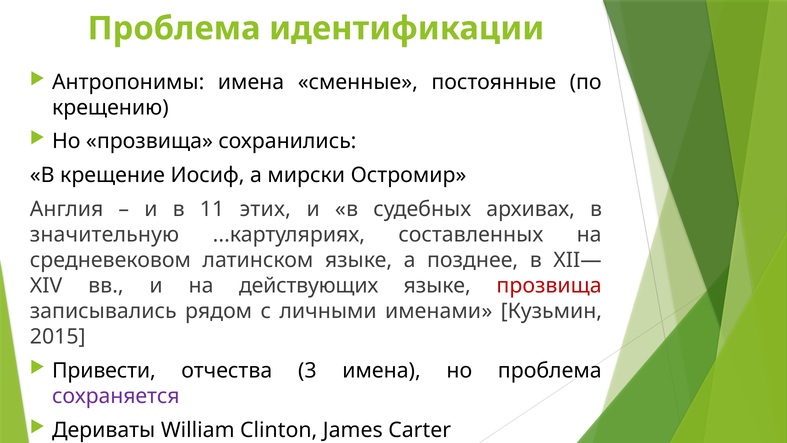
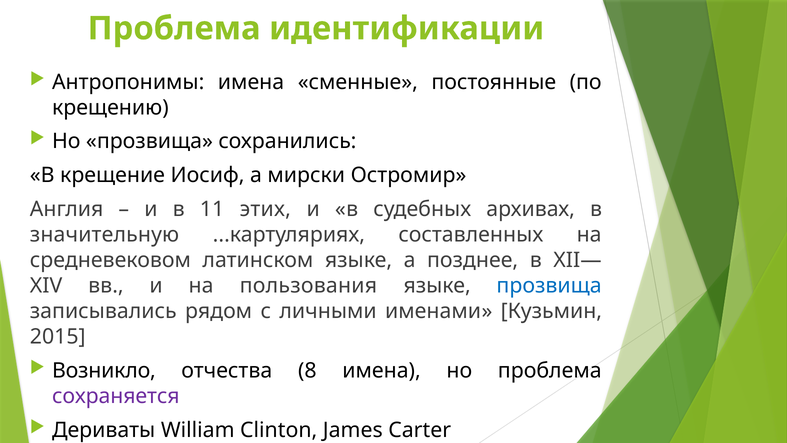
действующих: действующих -> пользования (308, 286)
прозвища colour: red -> blue (549, 286)
Привести: Привести -> Возникло (104, 370)
3: 3 -> 8 (307, 370)
